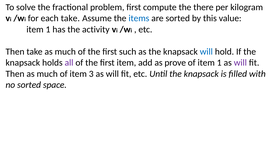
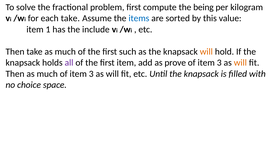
there: there -> being (203, 7)
activity: activity -> include (96, 29)
will colour: blue -> orange (206, 52)
1: 1 -> 3 (219, 63)
will colour: purple -> orange (240, 63)
no sorted: sorted -> choice (29, 85)
